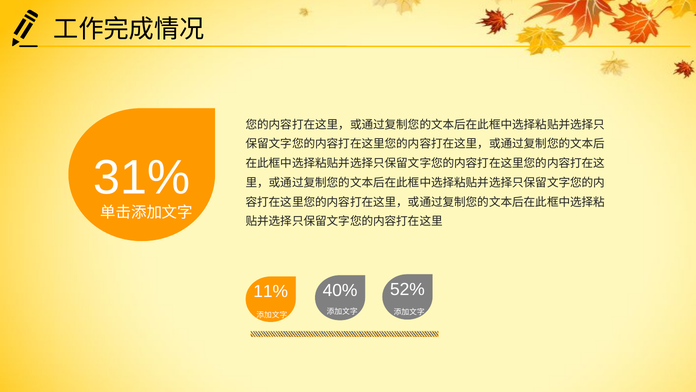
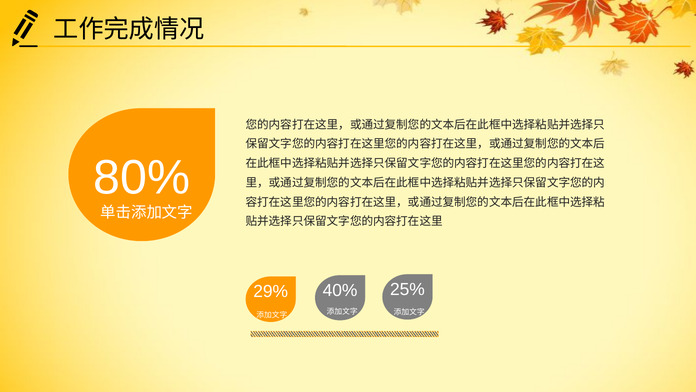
31%: 31% -> 80% (142, 178)
11%: 11% -> 29% (271, 291)
52%: 52% -> 25% (407, 289)
